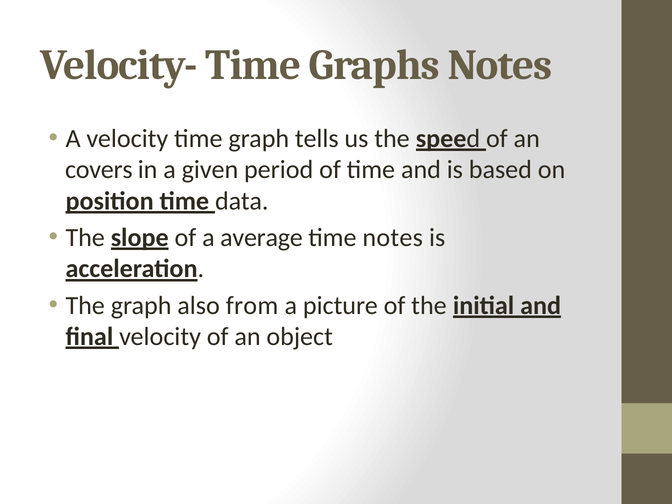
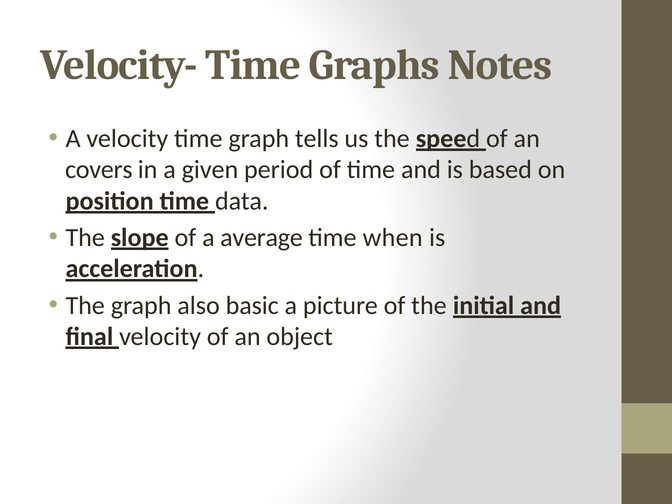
time notes: notes -> when (393, 238)
from: from -> basic (252, 305)
